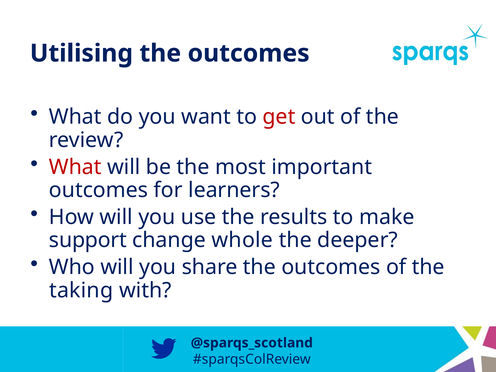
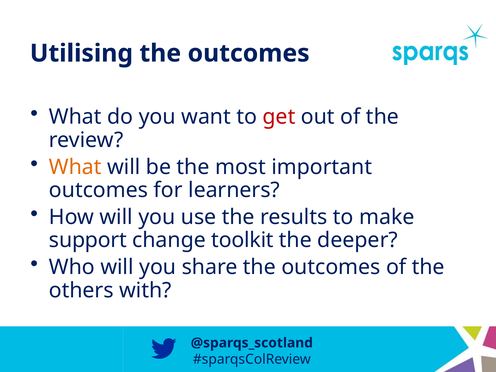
What colour: red -> orange (75, 167)
whole: whole -> toolkit (242, 240)
taking: taking -> others (81, 290)
